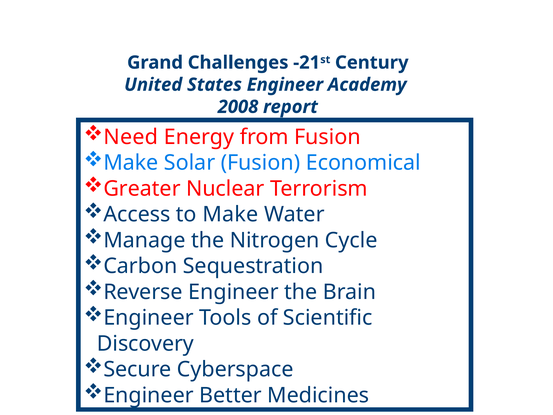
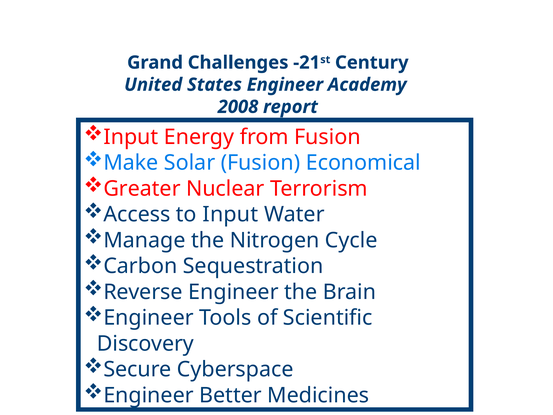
Need: Need -> Input (131, 137)
to Make: Make -> Input (230, 214)
